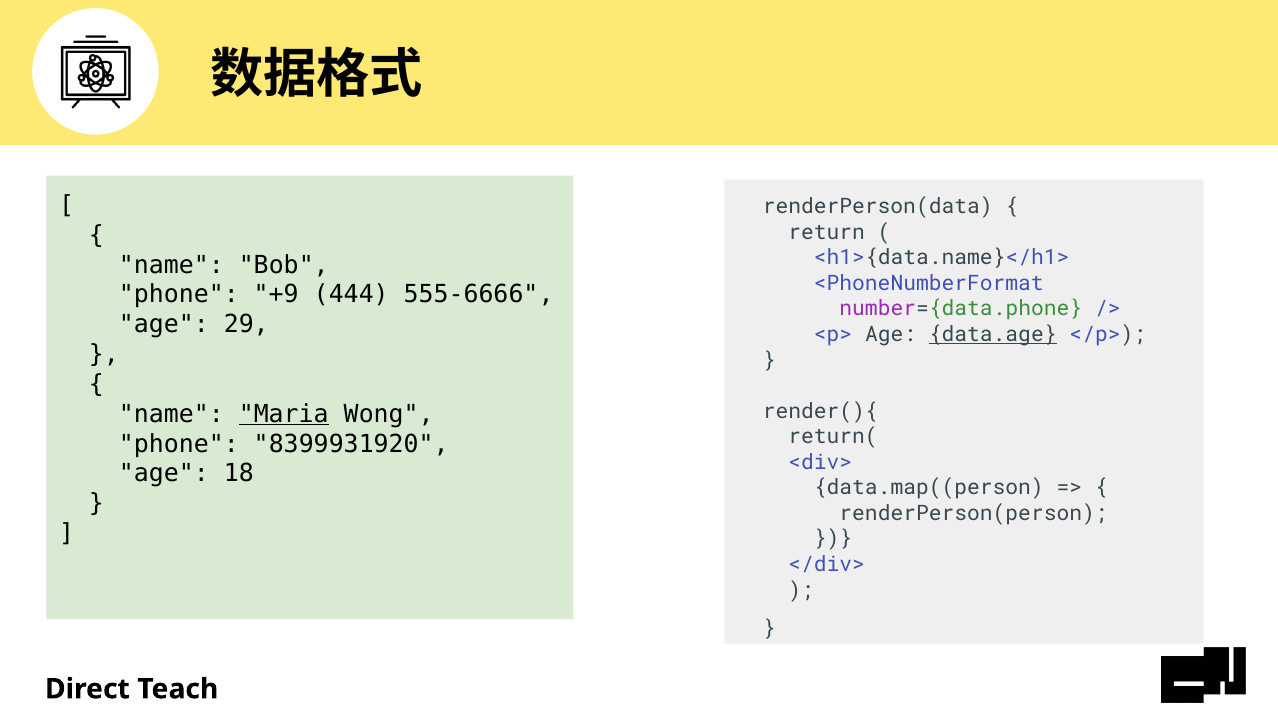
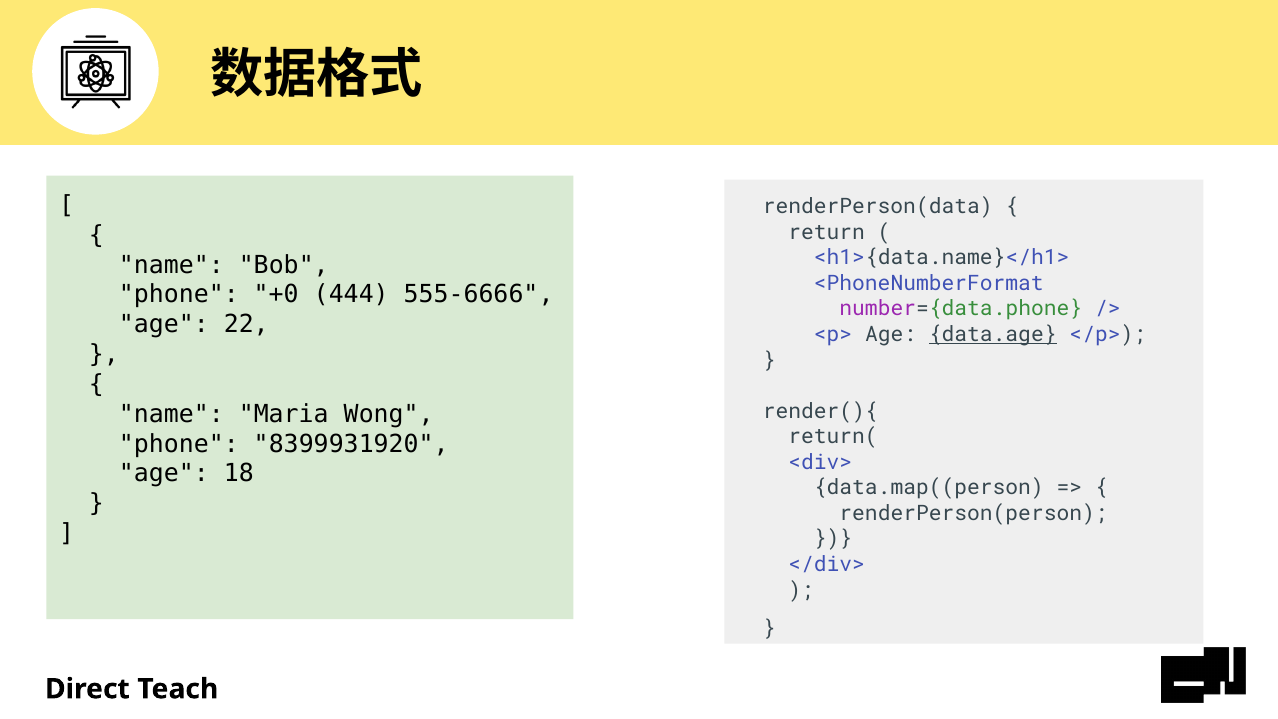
+9: +9 -> +0 (276, 295)
29: 29 -> 22 (246, 324)
Maria underline: present -> none (284, 414)
